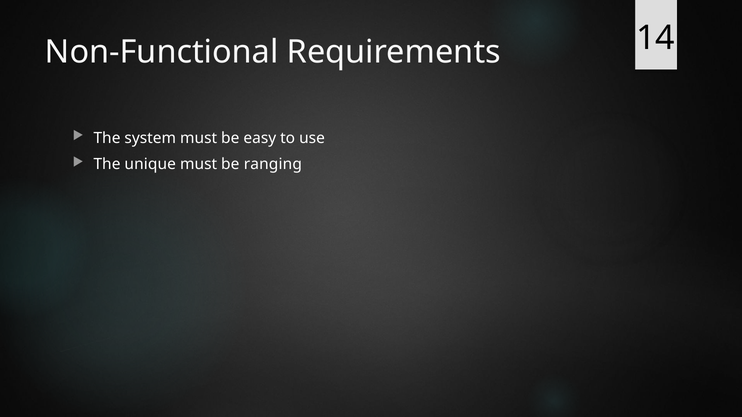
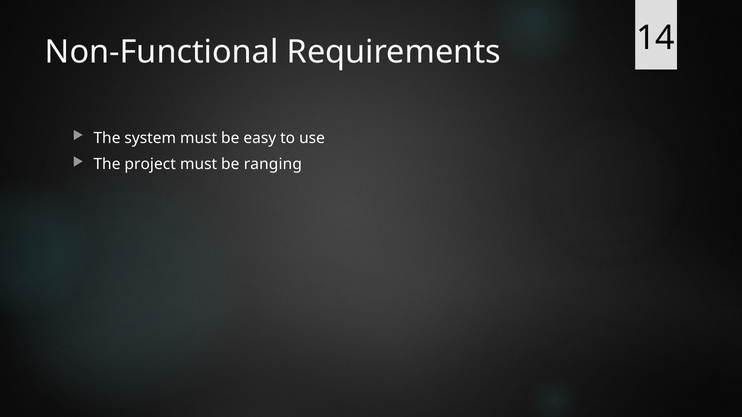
unique: unique -> project (150, 164)
